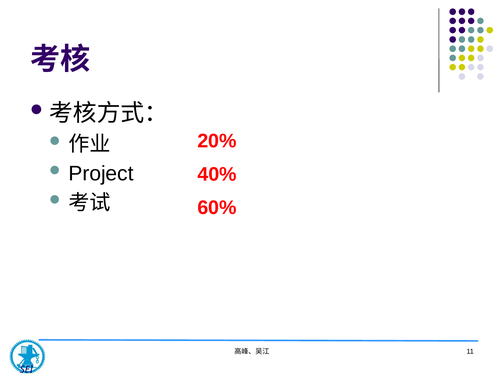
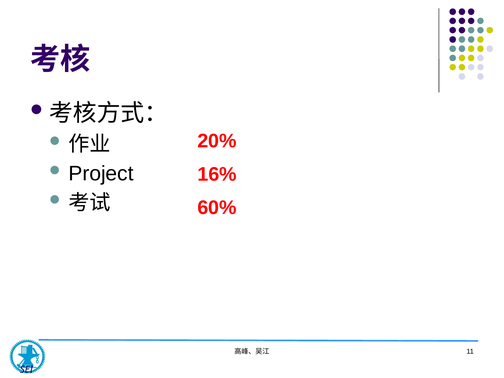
40%: 40% -> 16% (217, 174)
